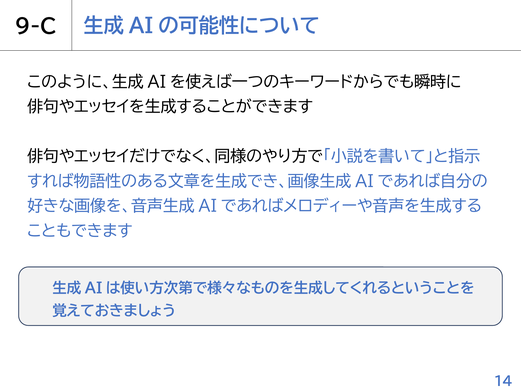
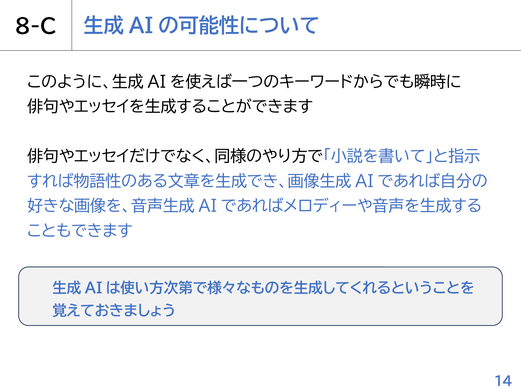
9-C: 9-C -> 8-C (36, 27)
